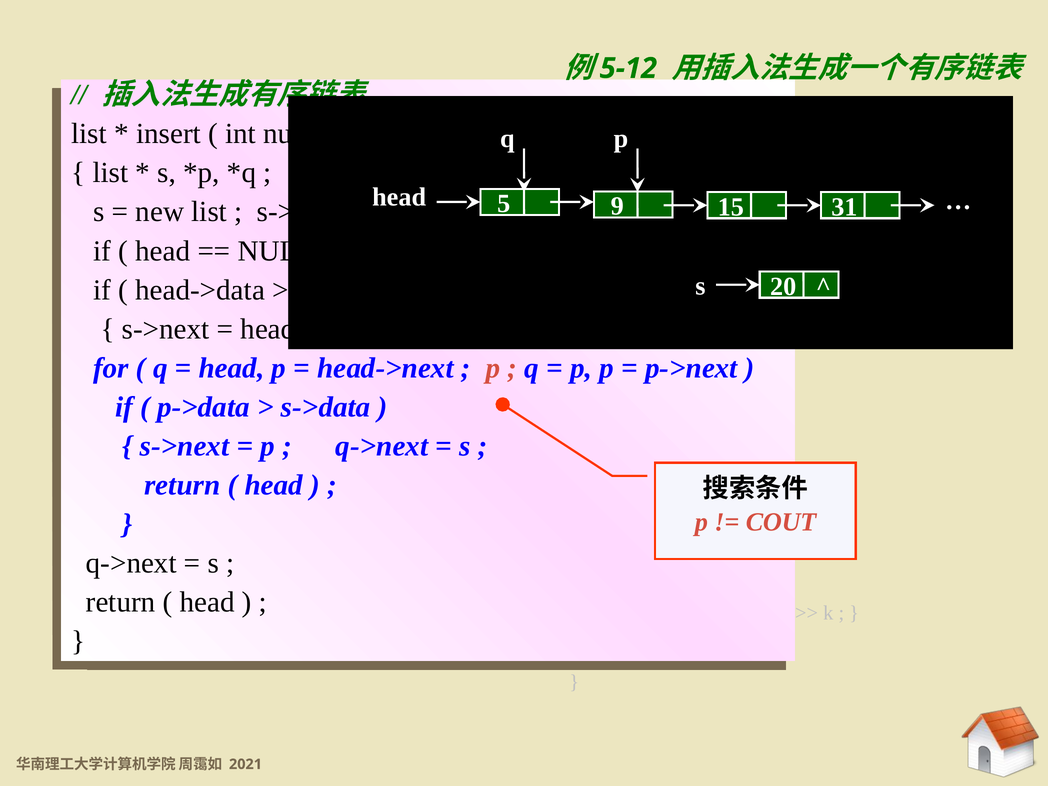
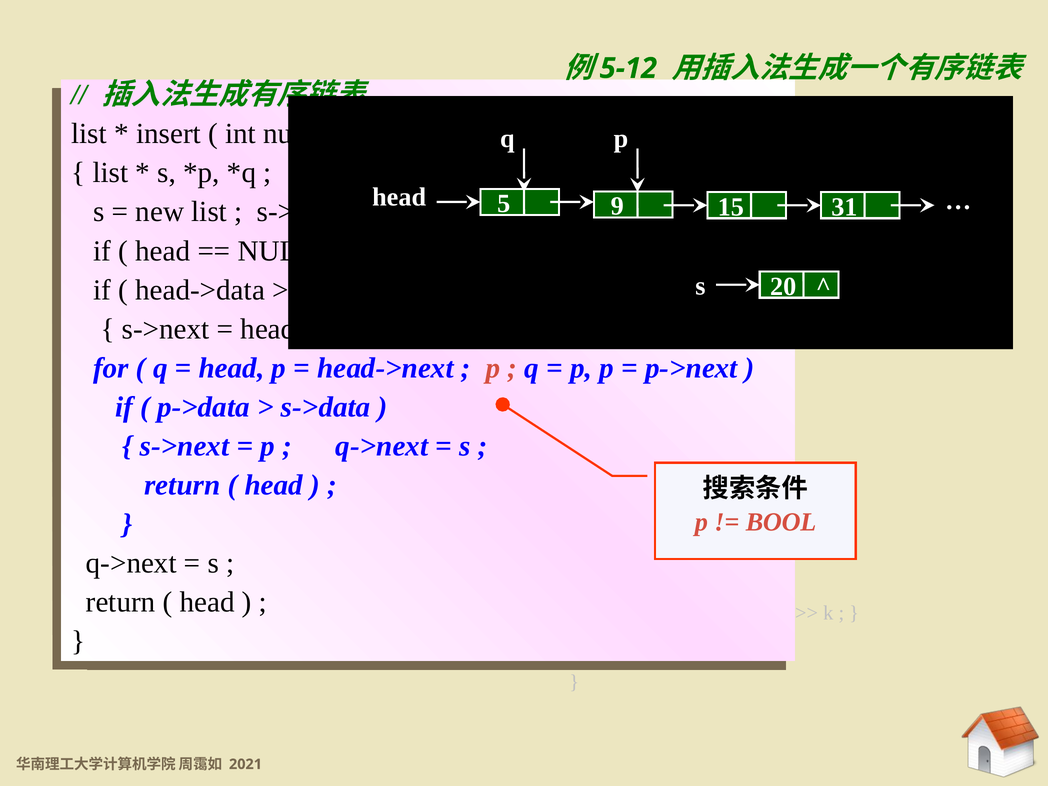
COUT: COUT -> BOOL (781, 522)
